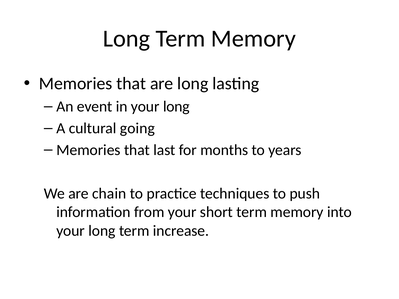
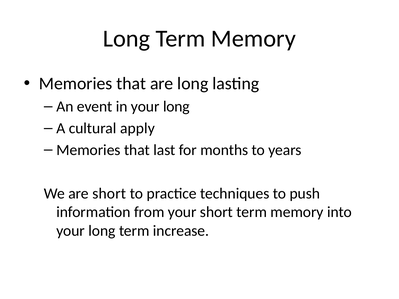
going: going -> apply (137, 128)
are chain: chain -> short (109, 194)
